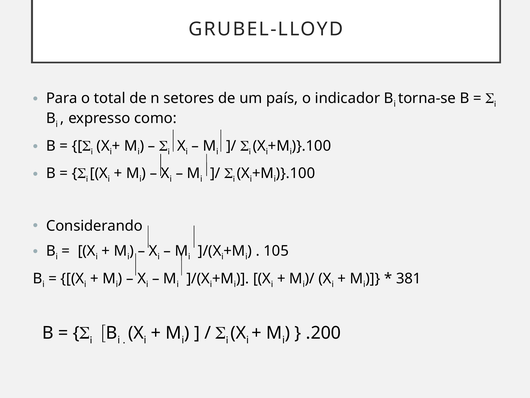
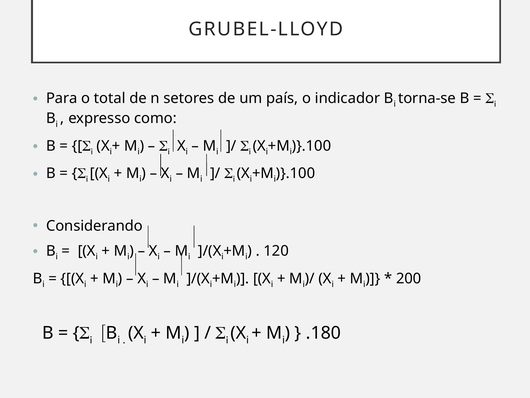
105: 105 -> 120 (276, 251)
381: 381 -> 200 (409, 278)
.200: .200 -> .180 (323, 333)
